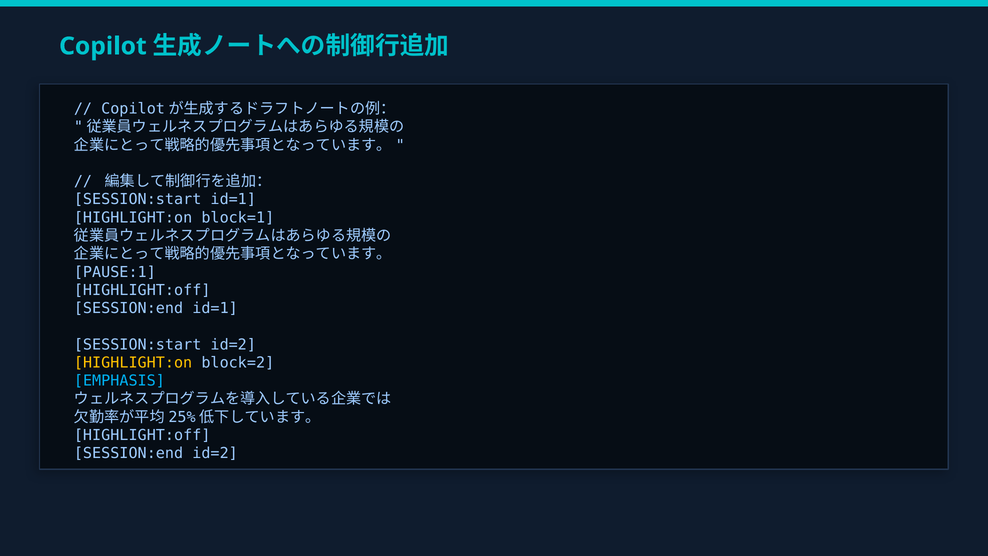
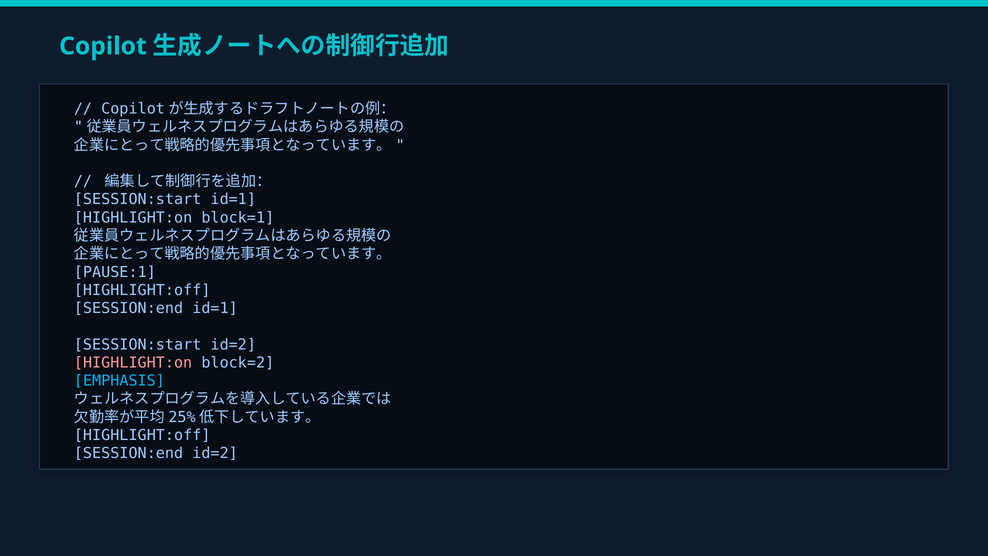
HIGHLIGHT:on colour: yellow -> pink (133, 363)
